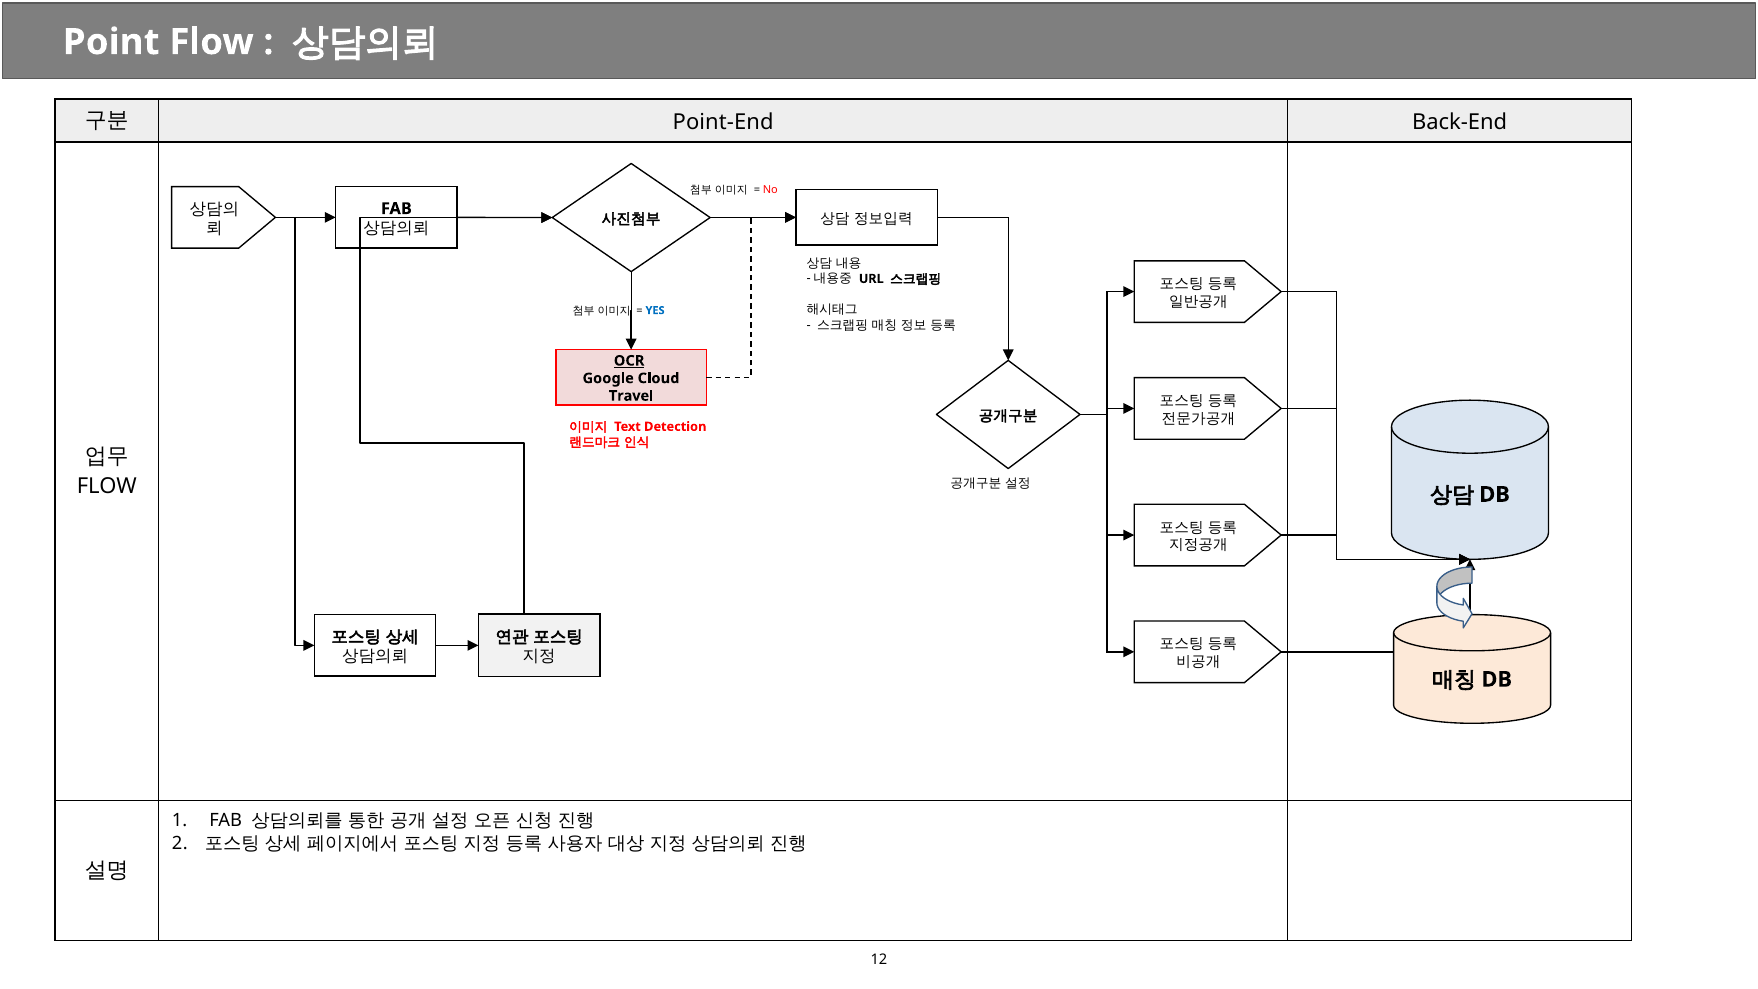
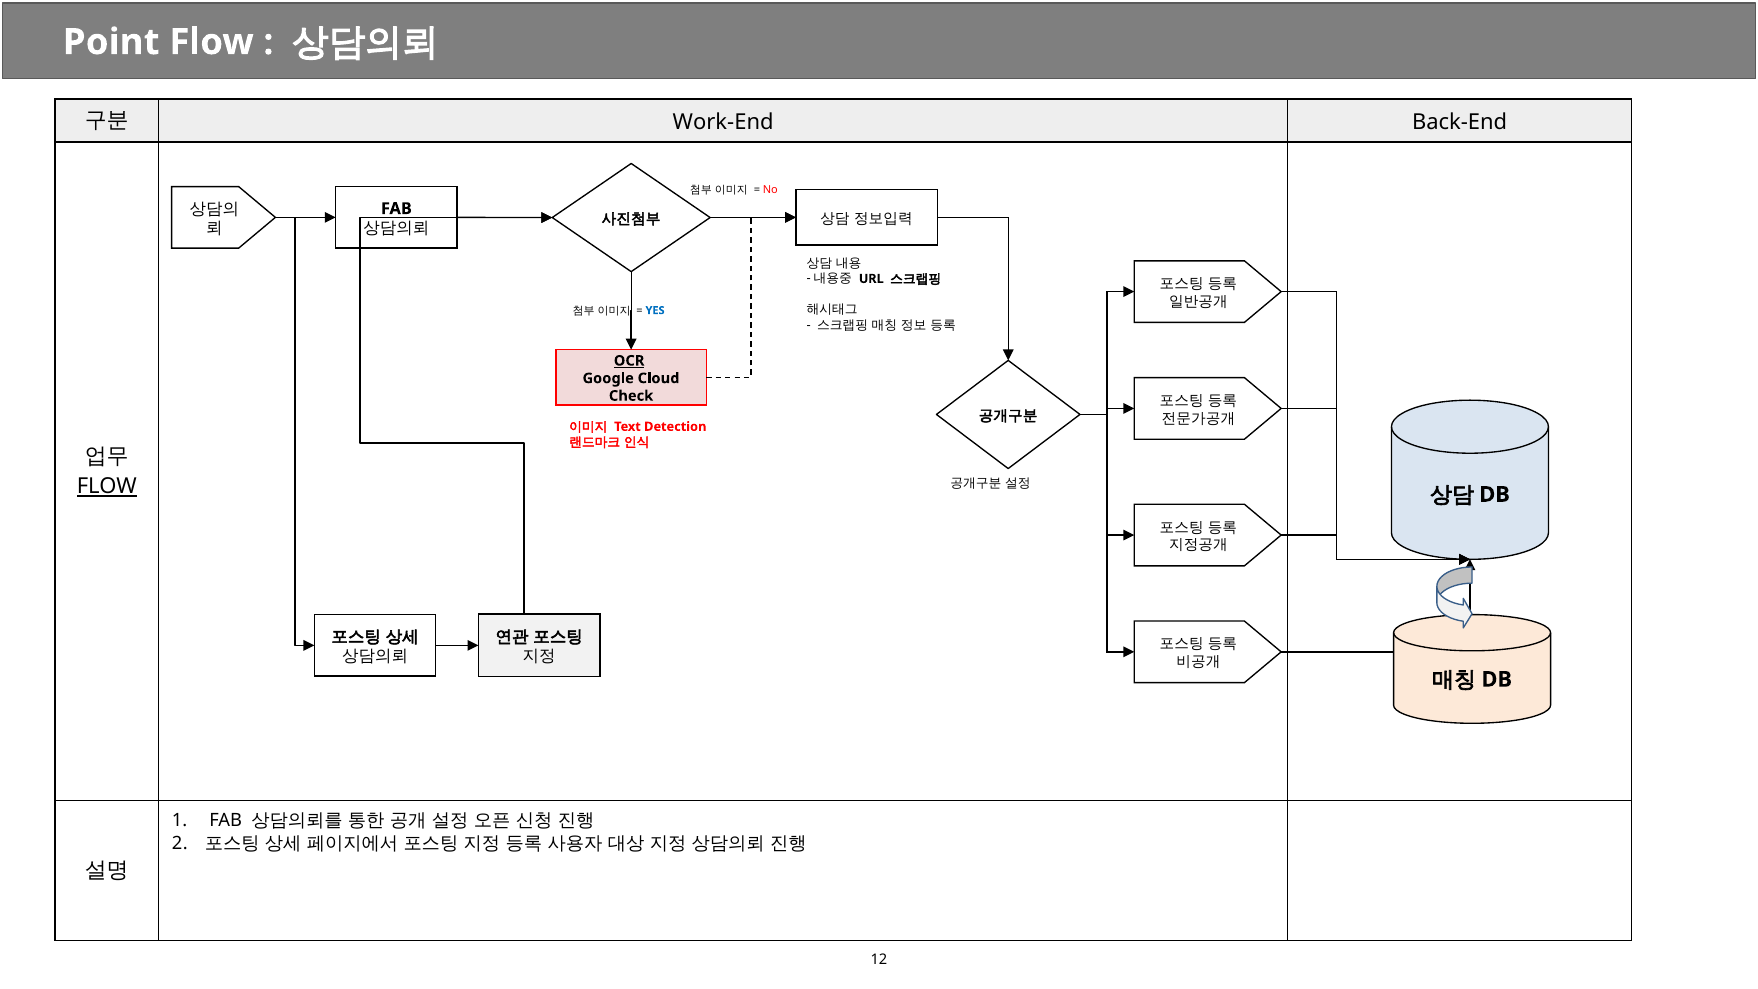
Point-End: Point-End -> Work-End (723, 122)
Travel: Travel -> Check (631, 396)
FLOW underline: none -> present (107, 486)
